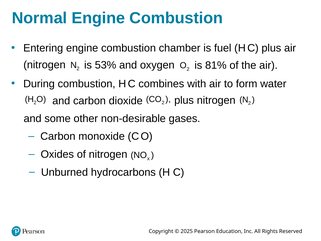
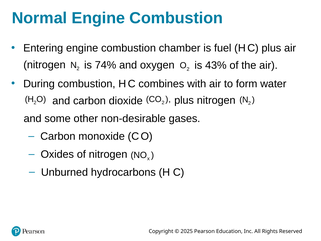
53%: 53% -> 74% (106, 65)
81%: 81% -> 43% (216, 65)
